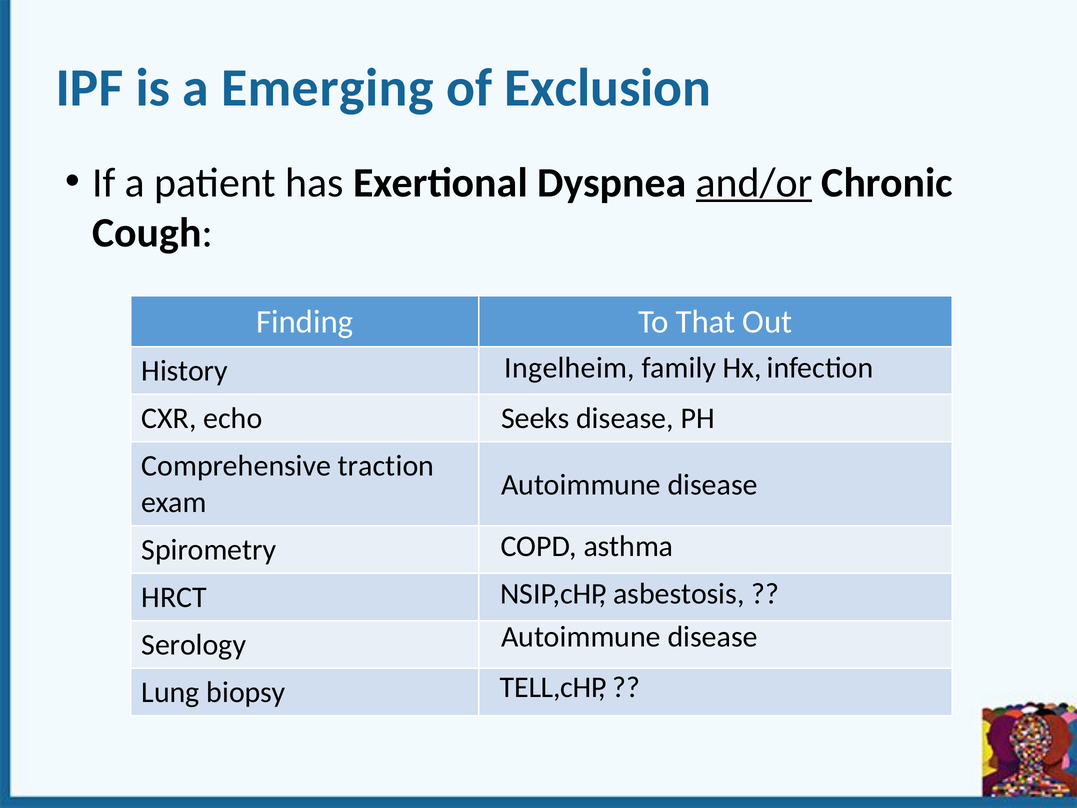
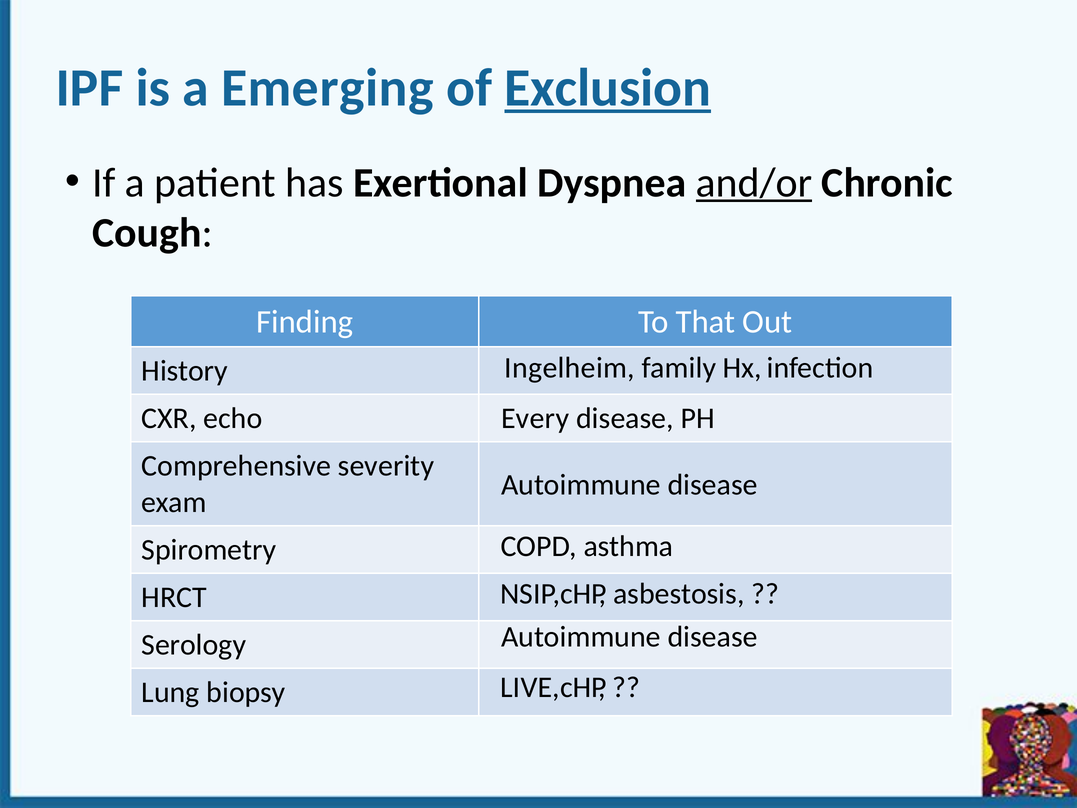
Exclusion underline: none -> present (608, 88)
Seeks: Seeks -> Every (535, 418)
traction: traction -> severity (386, 466)
TELL: TELL -> LIVE (530, 687)
